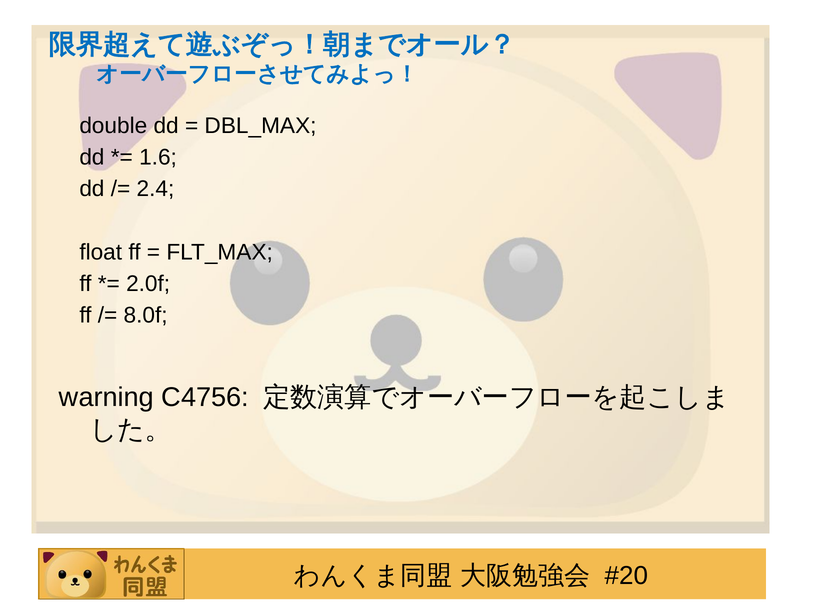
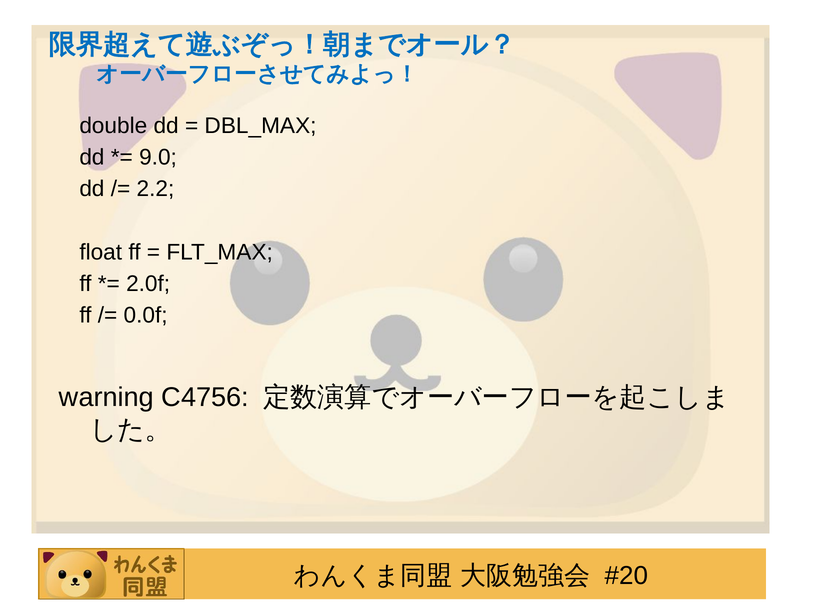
1.6: 1.6 -> 9.0 (158, 157)
2.4: 2.4 -> 2.2 (155, 189)
8.0f: 8.0f -> 0.0f (146, 316)
